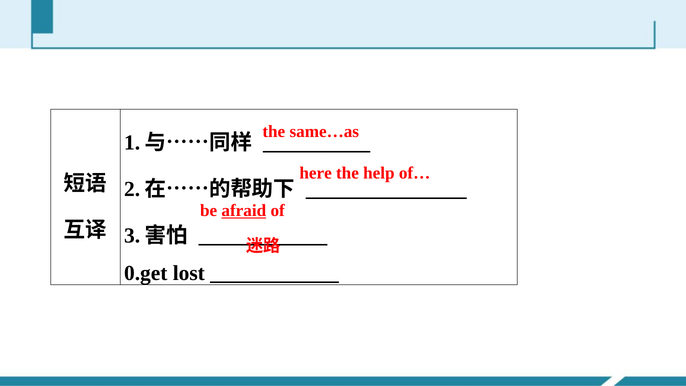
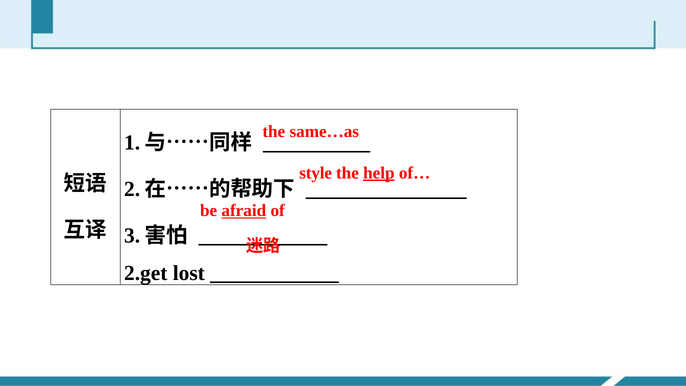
here: here -> style (316, 173)
help underline: none -> present (379, 173)
0.get: 0.get -> 2.get (146, 273)
